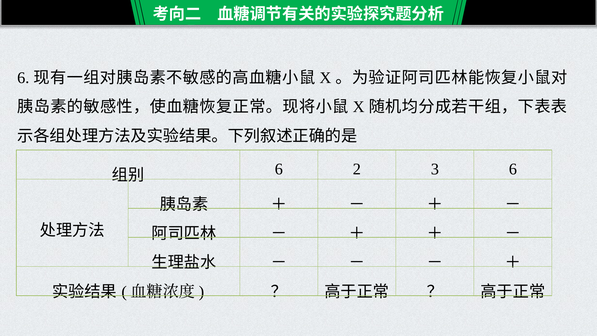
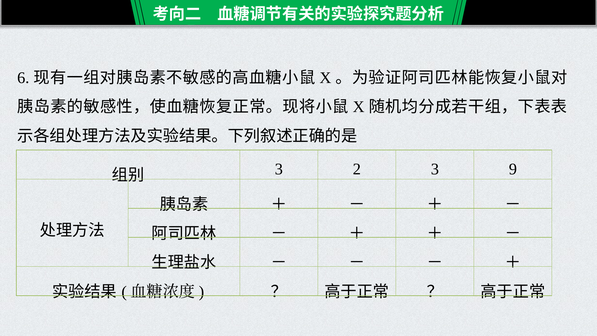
6: 6 -> 3 (279, 169)
3 6: 6 -> 9 (513, 169)
